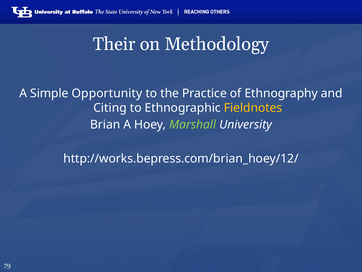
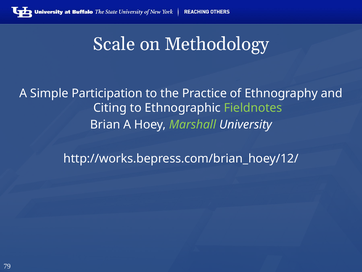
Their: Their -> Scale (114, 44)
Opportunity: Opportunity -> Participation (107, 93)
Fieldnotes colour: yellow -> light green (253, 108)
